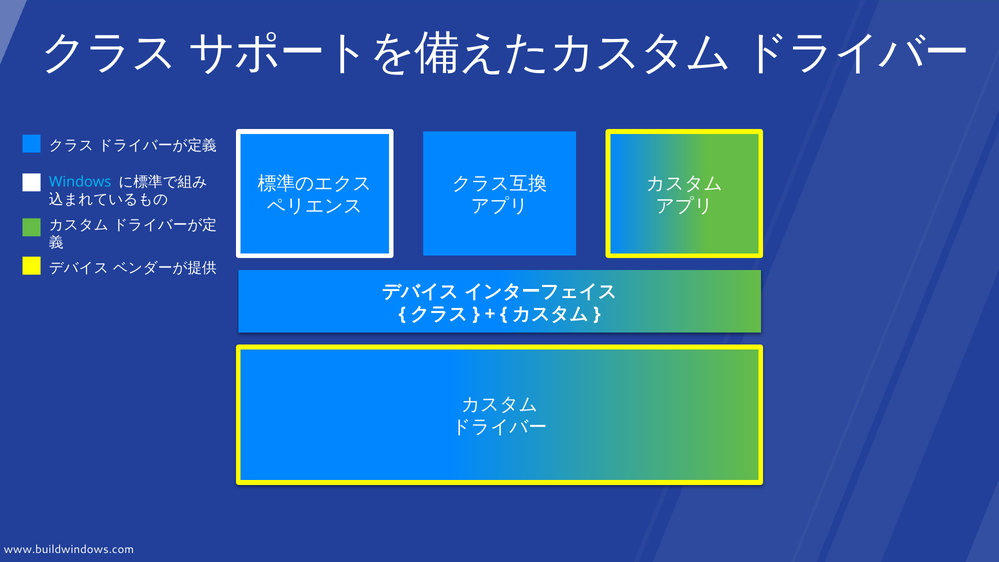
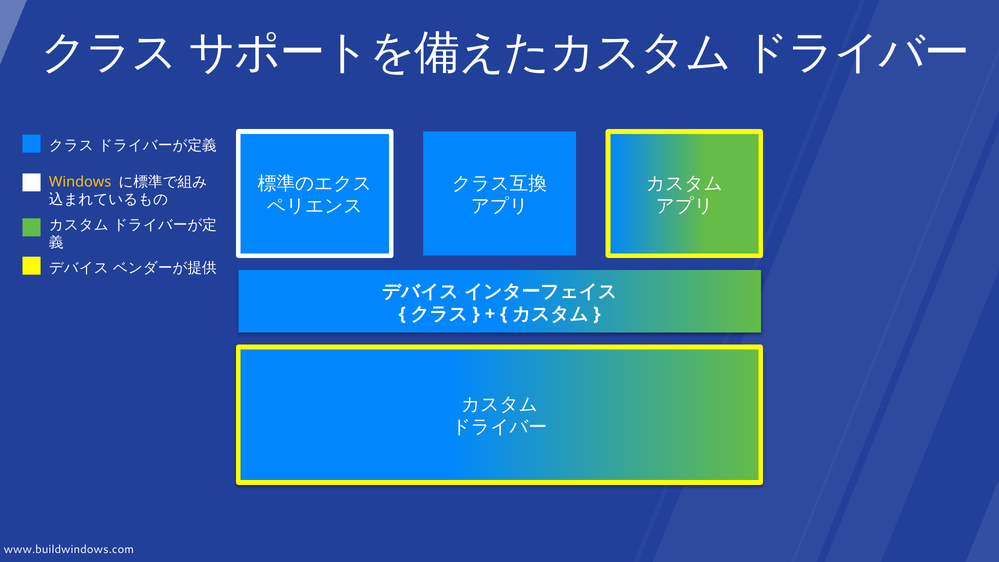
Windows colour: light blue -> yellow (80, 182)
